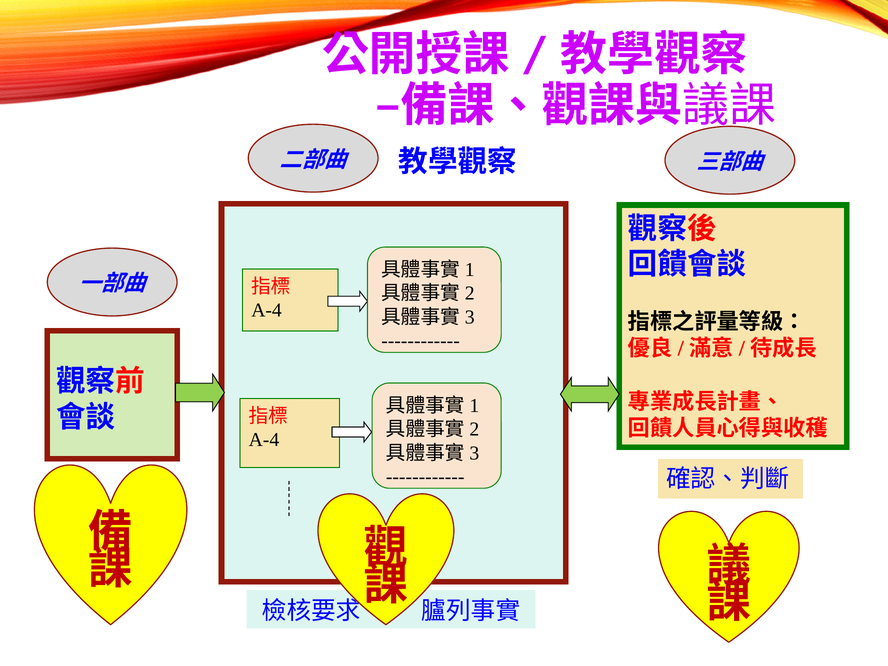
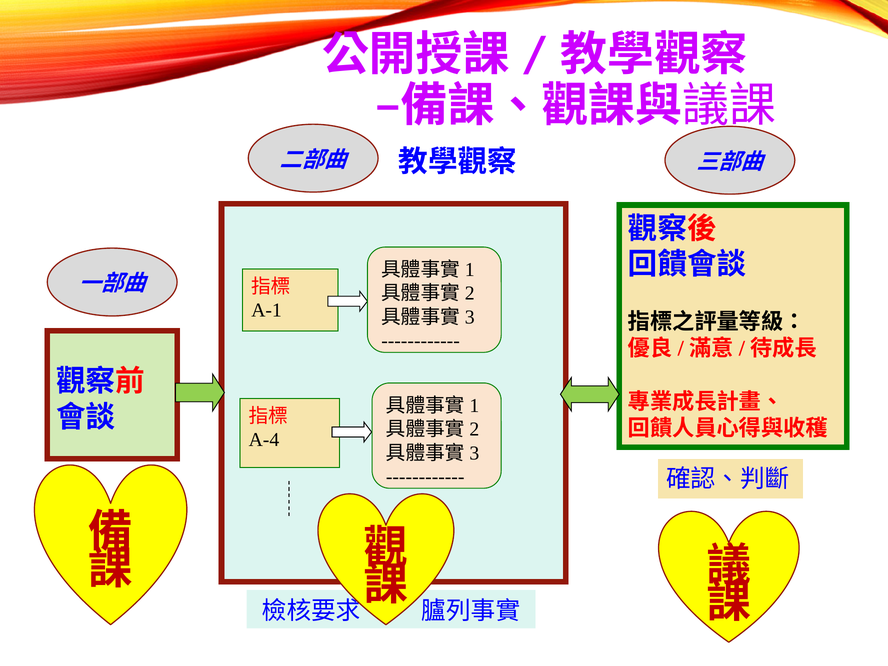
A-4: A-4 -> A-1 (267, 310)
